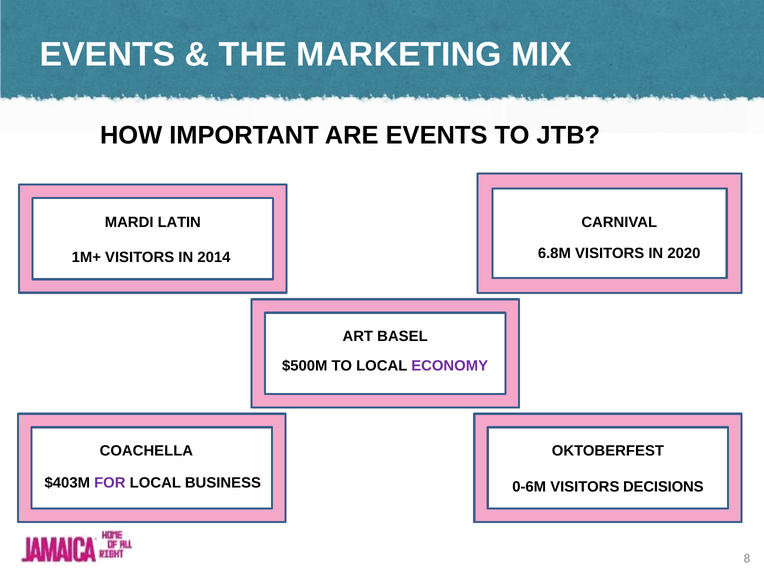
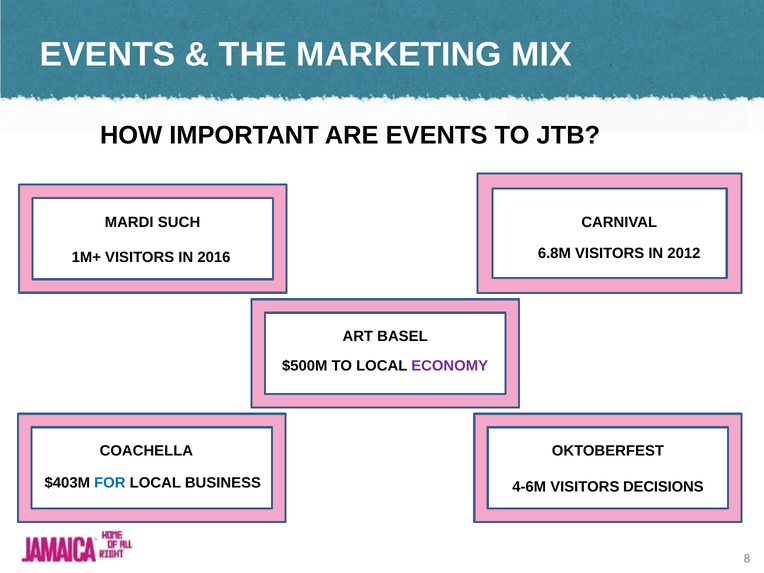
LATIN: LATIN -> SUCH (179, 222)
2014: 2014 -> 2016 (214, 258)
2020: 2020 -> 2012 (684, 253)
FOR colour: purple -> blue (110, 483)
0-6M: 0-6M -> 4-6M (529, 487)
